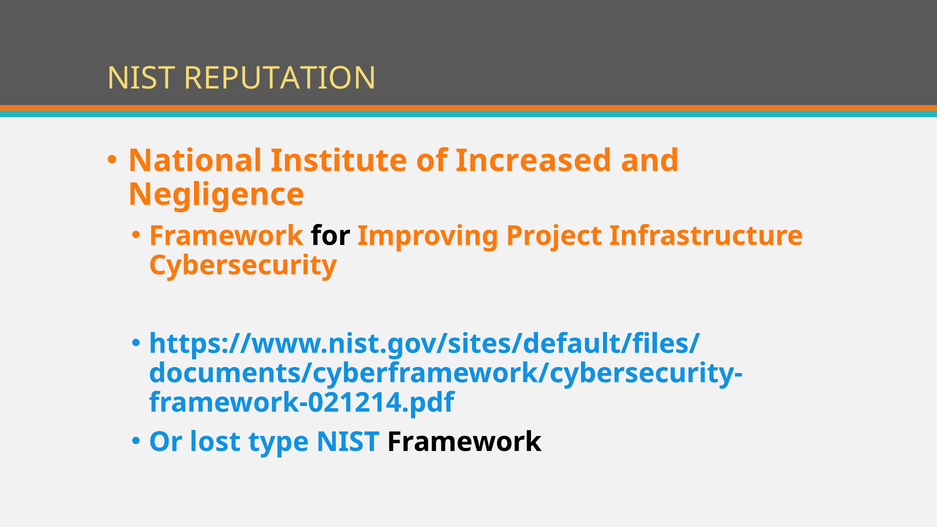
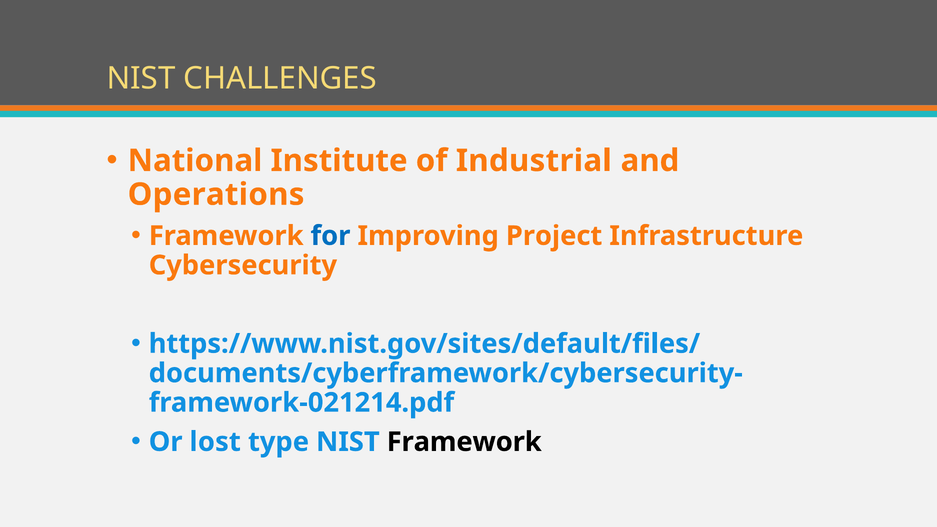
REPUTATION: REPUTATION -> CHALLENGES (280, 79)
Increased: Increased -> Industrial (534, 161)
Negligence: Negligence -> Operations (216, 195)
for colour: black -> blue (330, 236)
